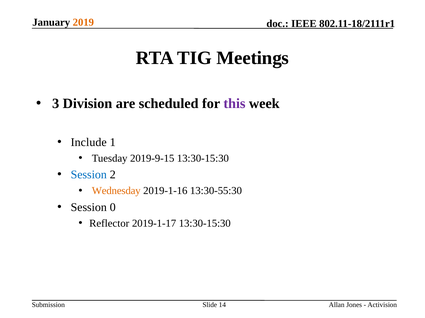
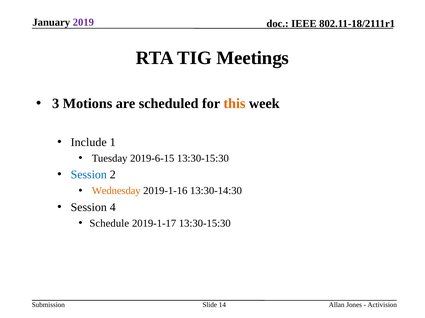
2019 colour: orange -> purple (83, 23)
Division: Division -> Motions (88, 104)
this colour: purple -> orange (234, 104)
2019-9-15: 2019-9-15 -> 2019-6-15 (152, 159)
13:30-55:30: 13:30-55:30 -> 13:30-14:30 (216, 191)
0: 0 -> 4 (113, 208)
Reflector: Reflector -> Schedule (109, 224)
